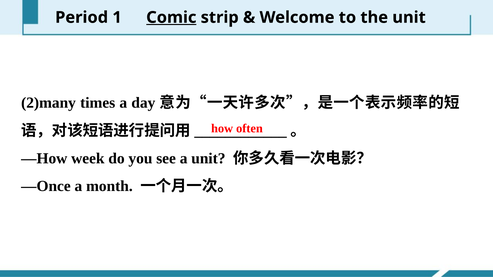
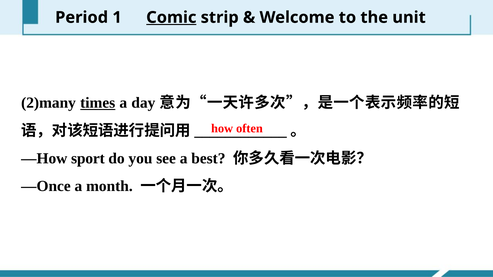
times underline: none -> present (98, 103)
week: week -> sport (88, 158)
a unit: unit -> best (208, 158)
